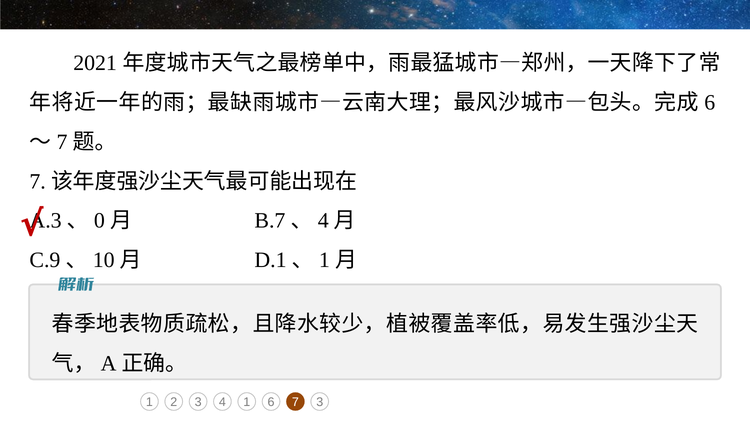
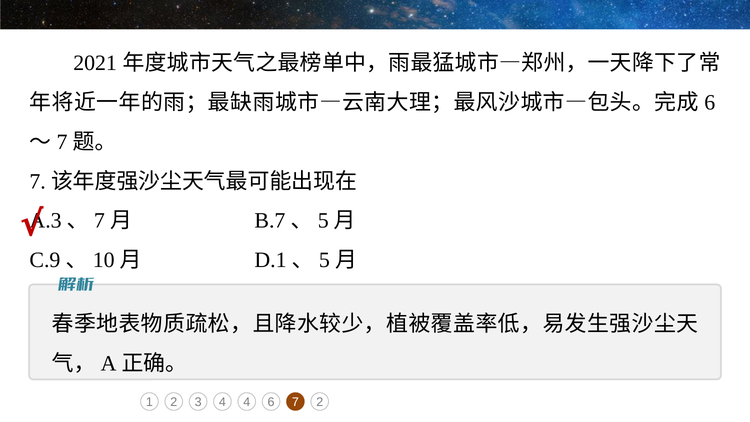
0: 0 -> 7 (99, 221)
4: 4 -> 5 (323, 221)
1: 1 -> 5 (324, 260)
4 1: 1 -> 4 (247, 402)
7 3: 3 -> 2 (320, 402)
